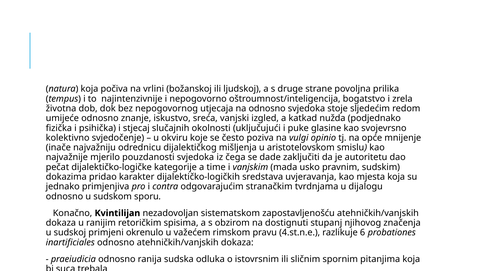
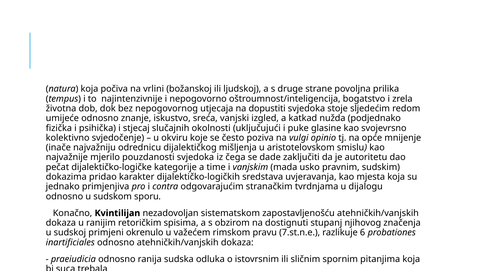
na odnosno: odnosno -> dopustiti (267, 108)
4.st.n.e: 4.st.n.e -> 7.st.n.e (300, 232)
